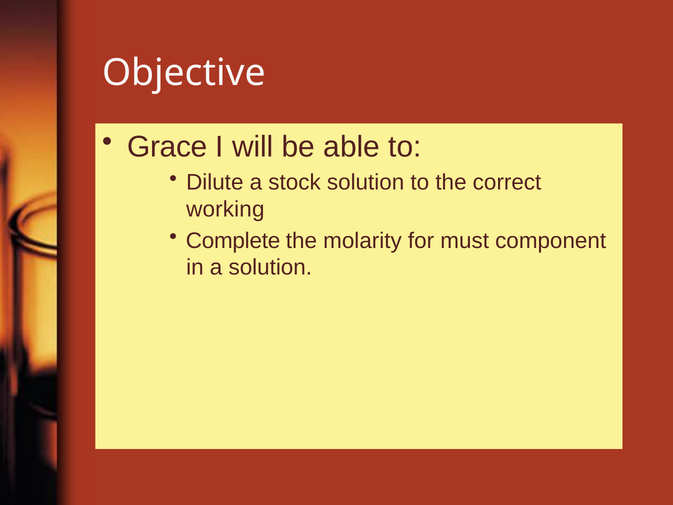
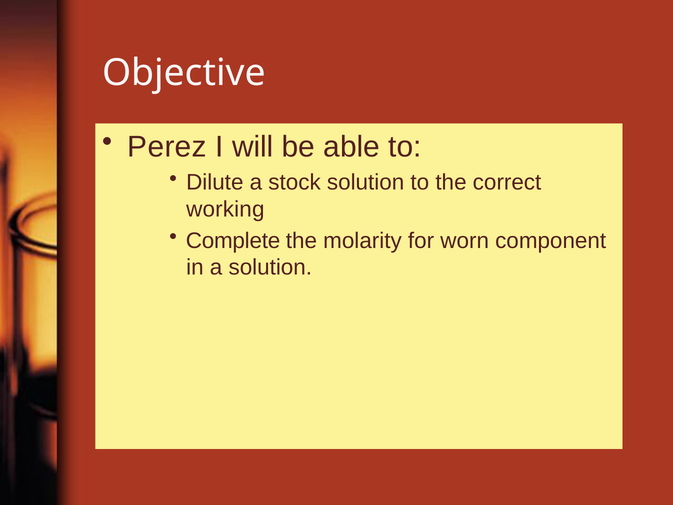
Grace: Grace -> Perez (167, 147)
must: must -> worn (465, 240)
